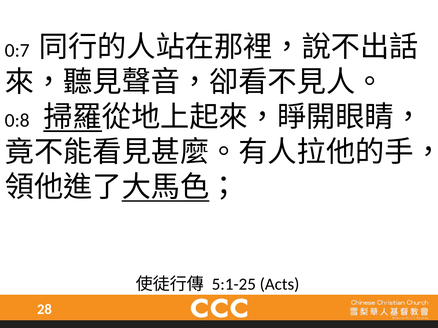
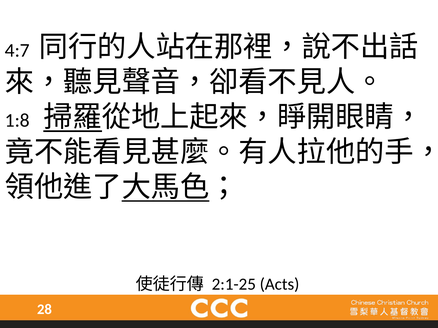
0:7: 0:7 -> 4:7 (17, 50)
0:8: 0:8 -> 1:8 (17, 121)
5:1-25: 5:1-25 -> 2:1-25 (234, 285)
